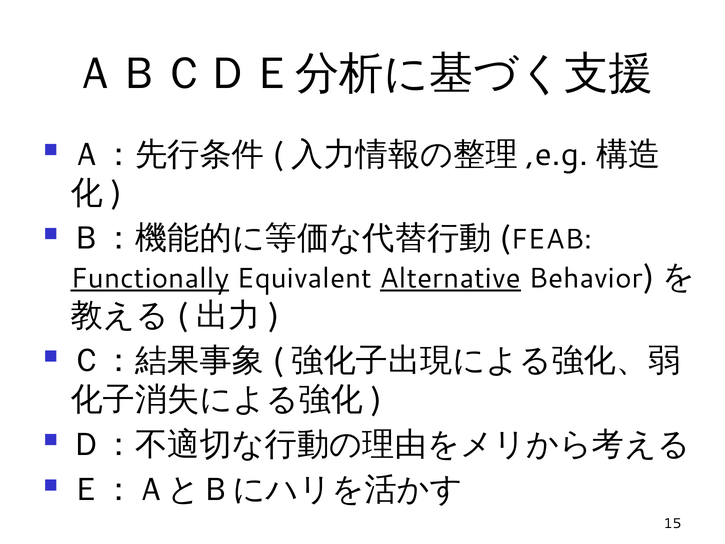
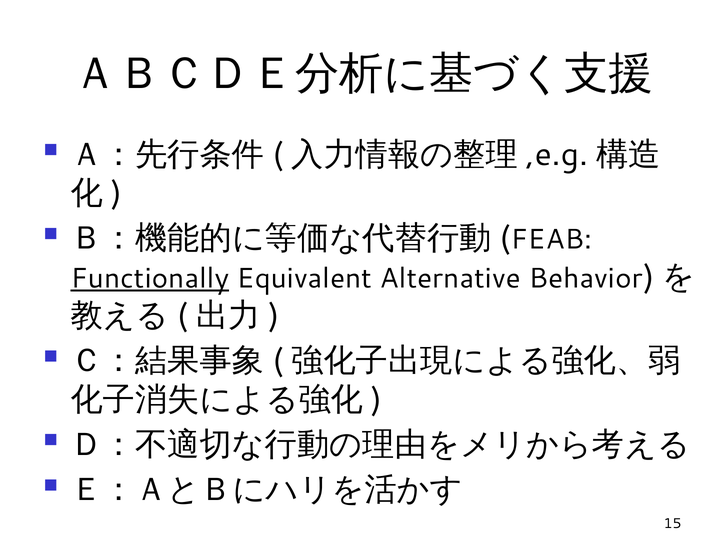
Alternative underline: present -> none (450, 278)
